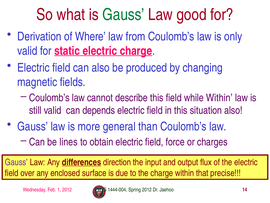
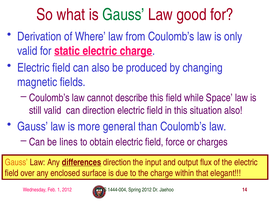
while Within: Within -> Space (219, 98)
can depends: depends -> direction (99, 110)
Gauss colour: purple -> orange (16, 162)
precise: precise -> elegant (226, 173)
